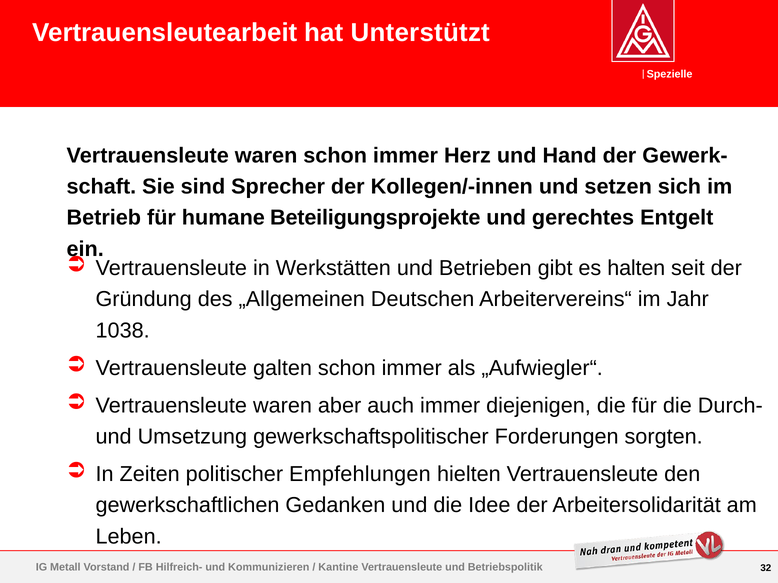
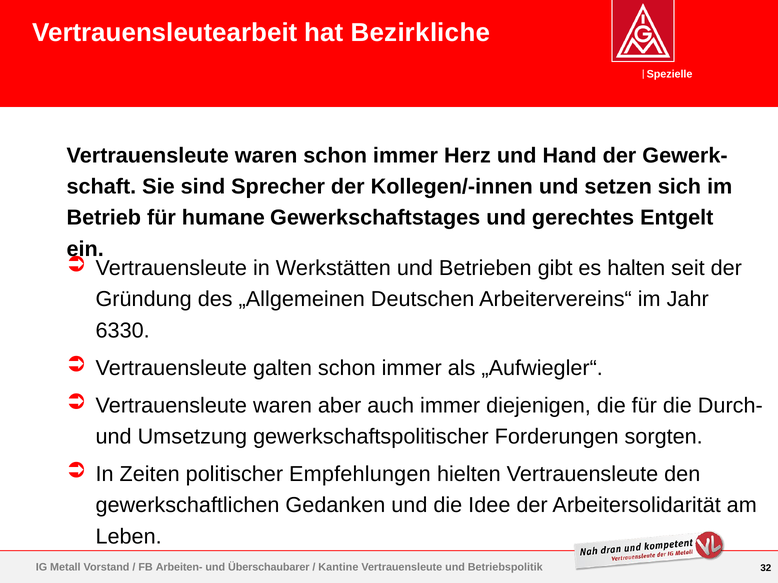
Unterstützt: Unterstützt -> Bezirkliche (420, 33)
Beteiligungsprojekte: Beteiligungsprojekte -> Gewerkschaftstages (375, 218)
1038: 1038 -> 6330 (123, 331)
Hilfreich-: Hilfreich- -> Arbeiten- (179, 568)
Kommunizieren: Kommunizieren -> Überschaubarer (269, 568)
